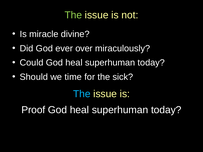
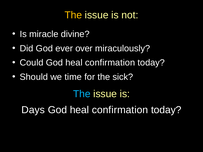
The colour: light green -> yellow (73, 15)
Could God heal superhuman: superhuman -> confirmation (110, 63)
Proof: Proof -> Days (33, 110)
superhuman: superhuman -> confirmation (120, 110)
